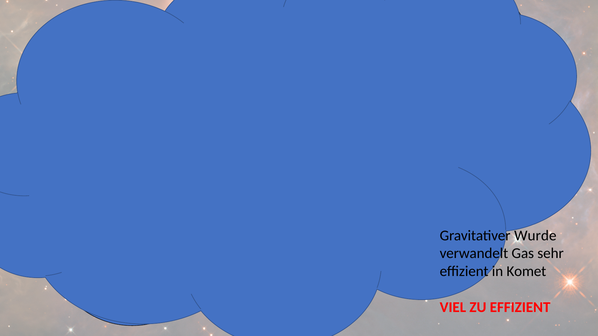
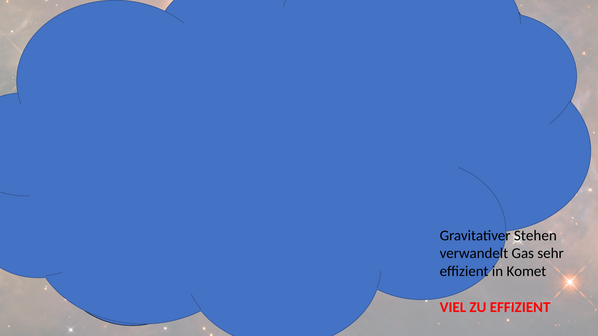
Wurde: Wurde -> Stehen (535, 236)
